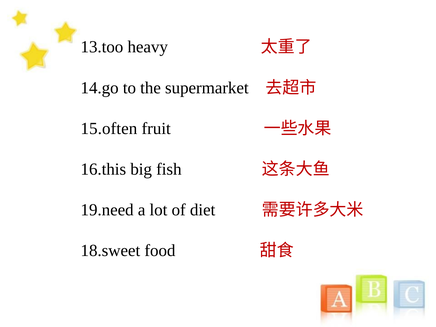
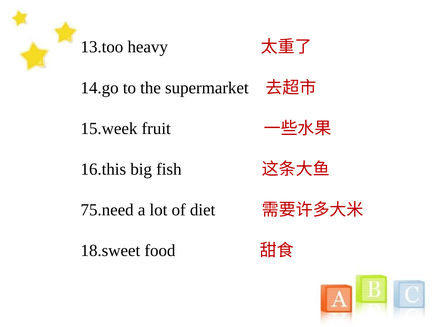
15.often: 15.often -> 15.week (109, 128)
19.need: 19.need -> 75.need (107, 210)
